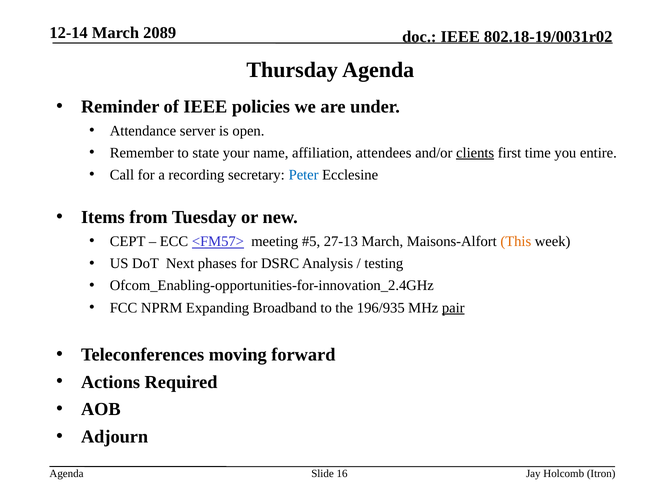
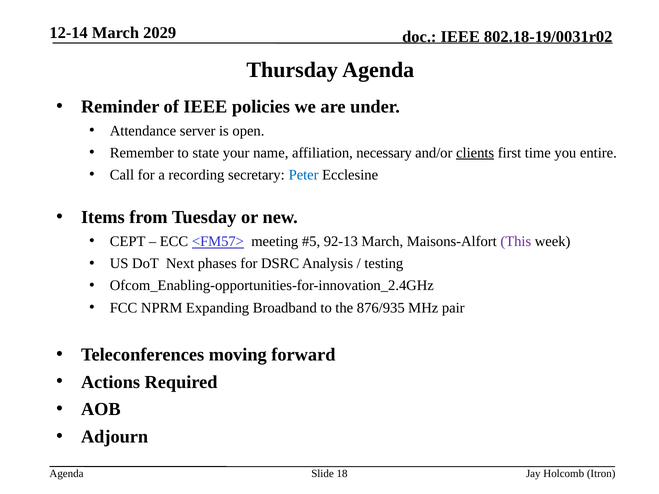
2089: 2089 -> 2029 (160, 33)
attendees: attendees -> necessary (384, 153)
27-13: 27-13 -> 92-13 (341, 242)
This colour: orange -> purple (516, 242)
196/935: 196/935 -> 876/935 (381, 308)
pair underline: present -> none (453, 308)
16: 16 -> 18 (342, 474)
